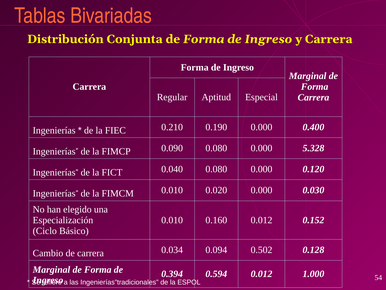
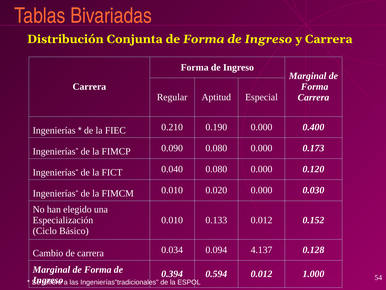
5.328: 5.328 -> 0.173 (313, 148)
0.160: 0.160 -> 0.133 (216, 220)
0.502: 0.502 -> 4.137 (262, 250)
